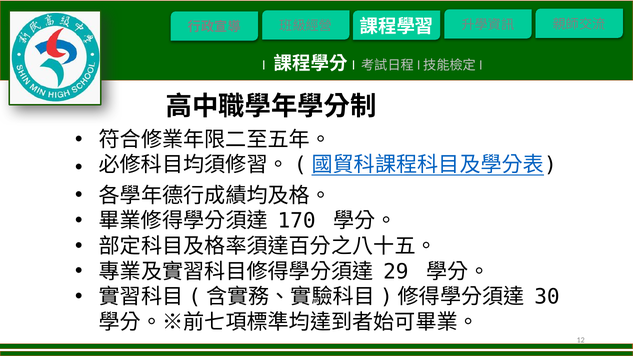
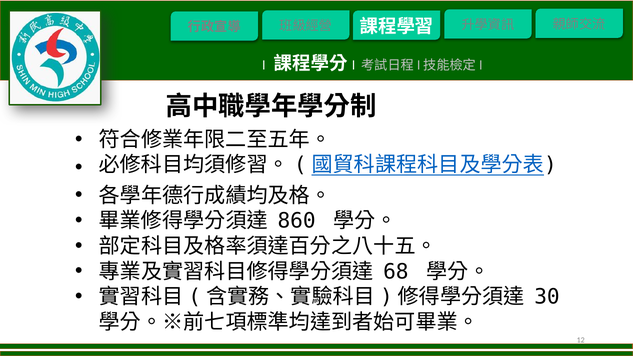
170: 170 -> 860 (297, 221)
29: 29 -> 68 (396, 272)
